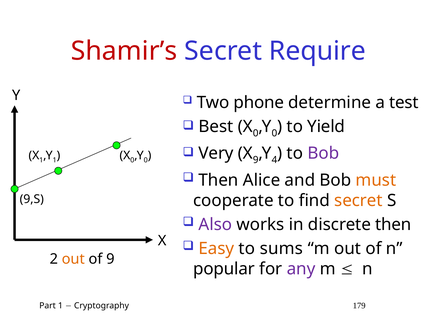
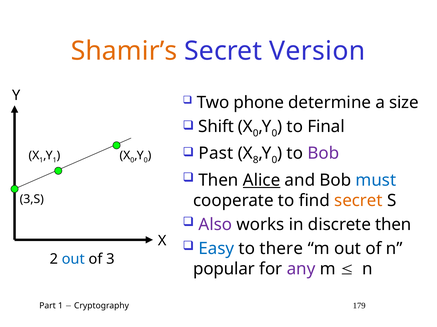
Shamir’s colour: red -> orange (124, 51)
Require: Require -> Version (317, 51)
test: test -> size (404, 103)
Best: Best -> Shift (216, 127)
Yield: Yield -> Final (326, 127)
Very: Very -> Past (216, 154)
X 9: 9 -> 8 (256, 160)
4: 4 -> 0 (274, 160)
Alice underline: none -> present (262, 181)
must colour: orange -> blue (376, 181)
9,S: 9,S -> 3,S (32, 200)
Easy colour: orange -> blue (216, 249)
sums: sums -> there (281, 249)
out colour: orange -> blue (73, 260)
of 9: 9 -> 3 (110, 260)
